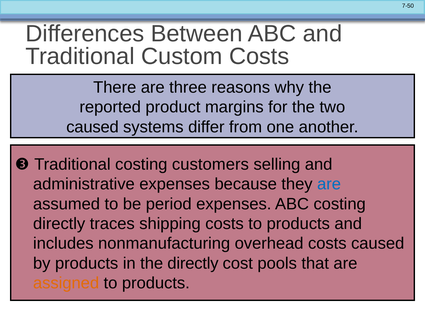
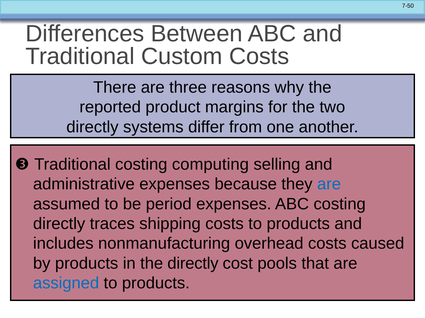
caused: caused -> directly (92, 127)
customers: customers -> computing (210, 165)
assigned colour: orange -> blue (66, 284)
